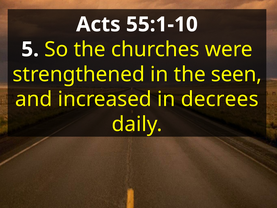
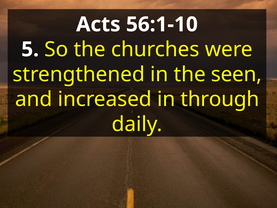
55:1-10: 55:1-10 -> 56:1-10 (162, 24)
decrees: decrees -> through (220, 99)
